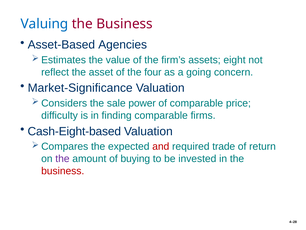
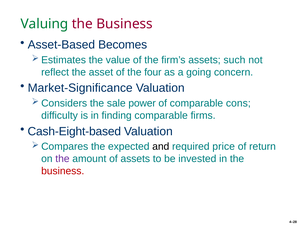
Valuing colour: blue -> green (44, 24)
Agencies: Agencies -> Becomes (123, 45)
eight: eight -> such (234, 60)
price: price -> cons (238, 103)
and colour: red -> black (161, 146)
trade: trade -> price (224, 146)
of buying: buying -> assets (135, 158)
